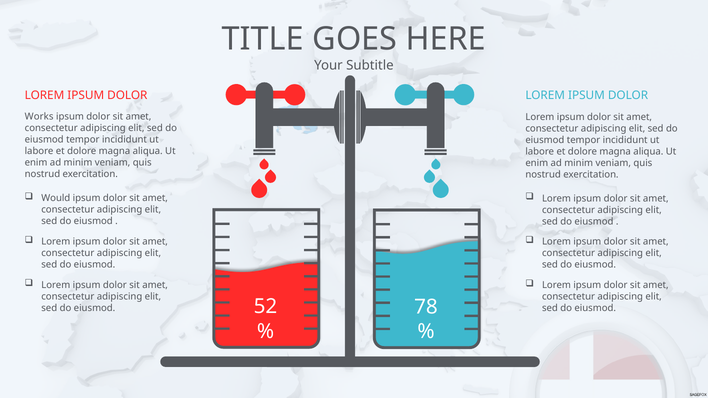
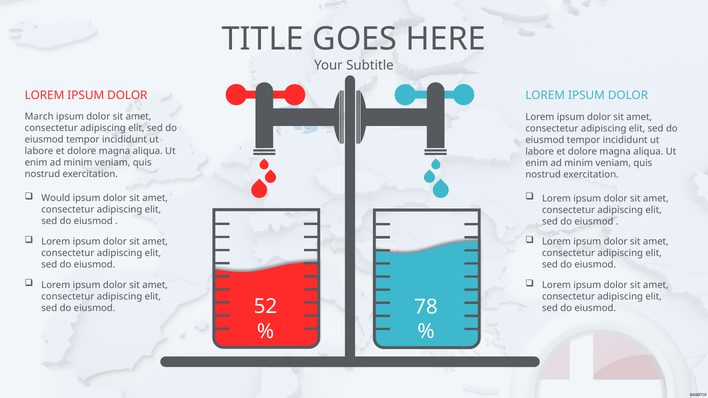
Works: Works -> March (39, 117)
